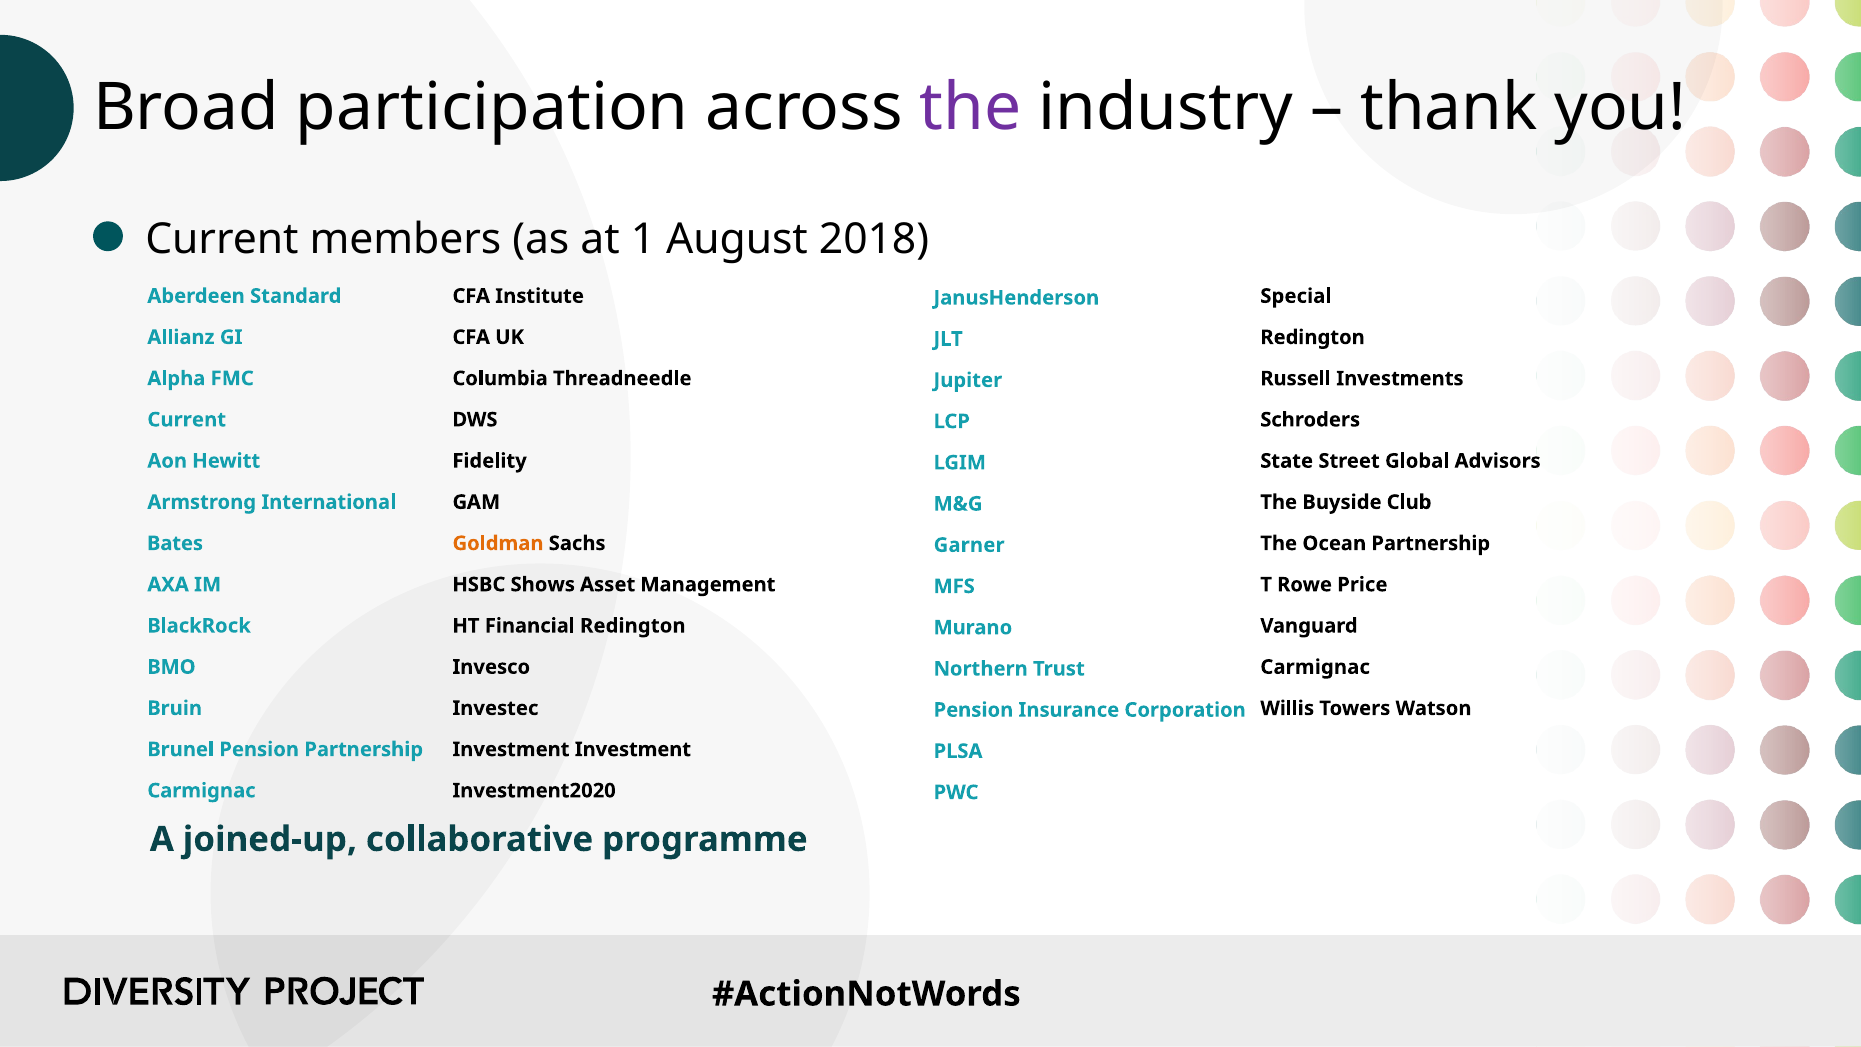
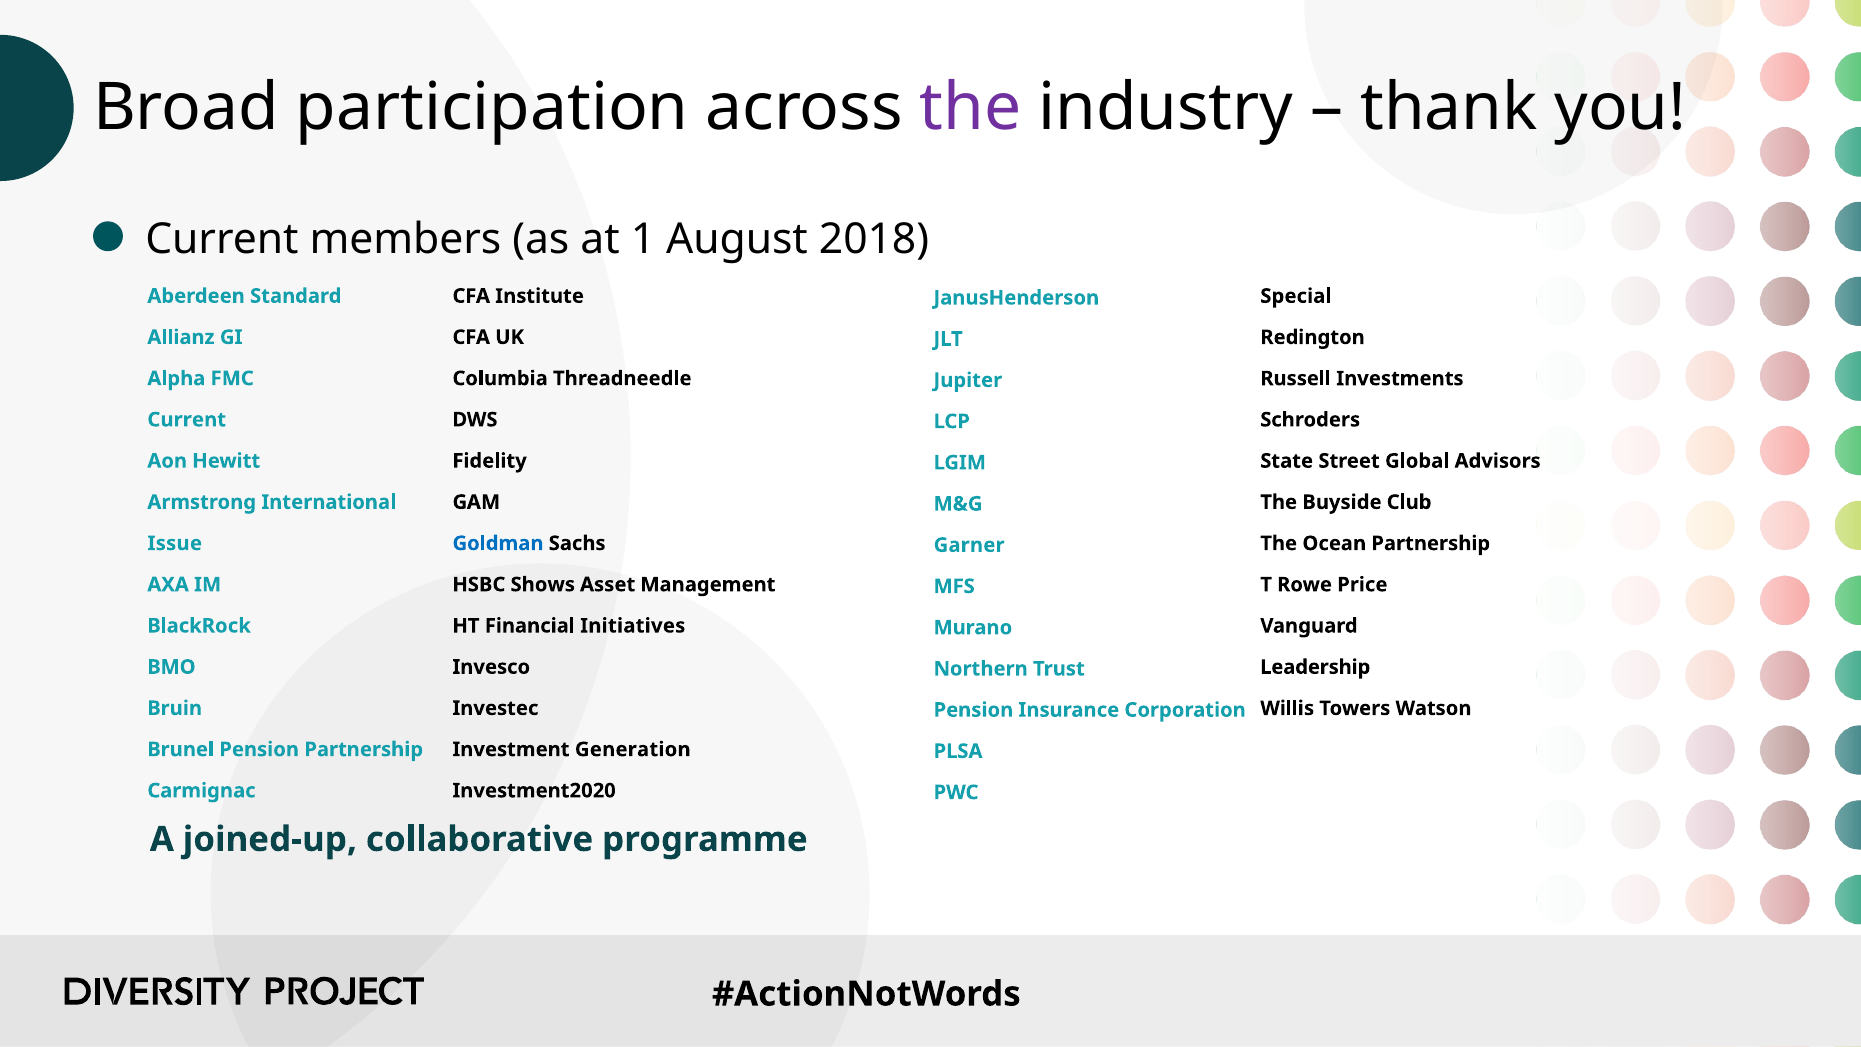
Bates: Bates -> Issue (175, 543)
Goldman colour: orange -> blue (498, 543)
Financial Redington: Redington -> Initiatives (633, 626)
Carmignac: Carmignac -> Leadership (1315, 667)
Investment Investment: Investment -> Generation (633, 750)
